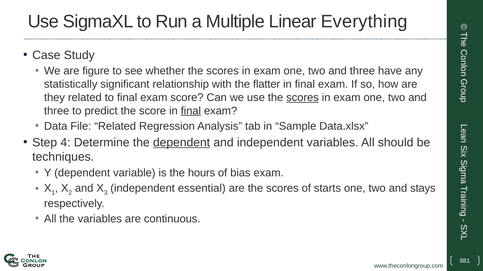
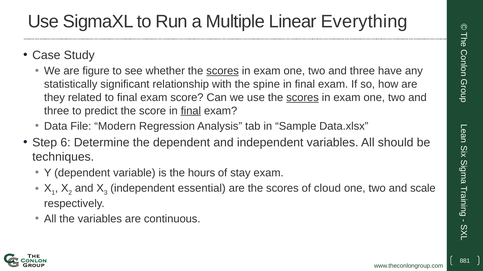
scores underline: none -> present (223, 71)
flatter: flatter -> spine (267, 84)
File Related: Related -> Modern (115, 126)
4: 4 -> 6 (65, 143)
dependent underline: present -> none (182, 143)
bias: bias -> stay (240, 173)
starts: starts -> cloud (327, 189)
stays: stays -> scale (423, 189)
